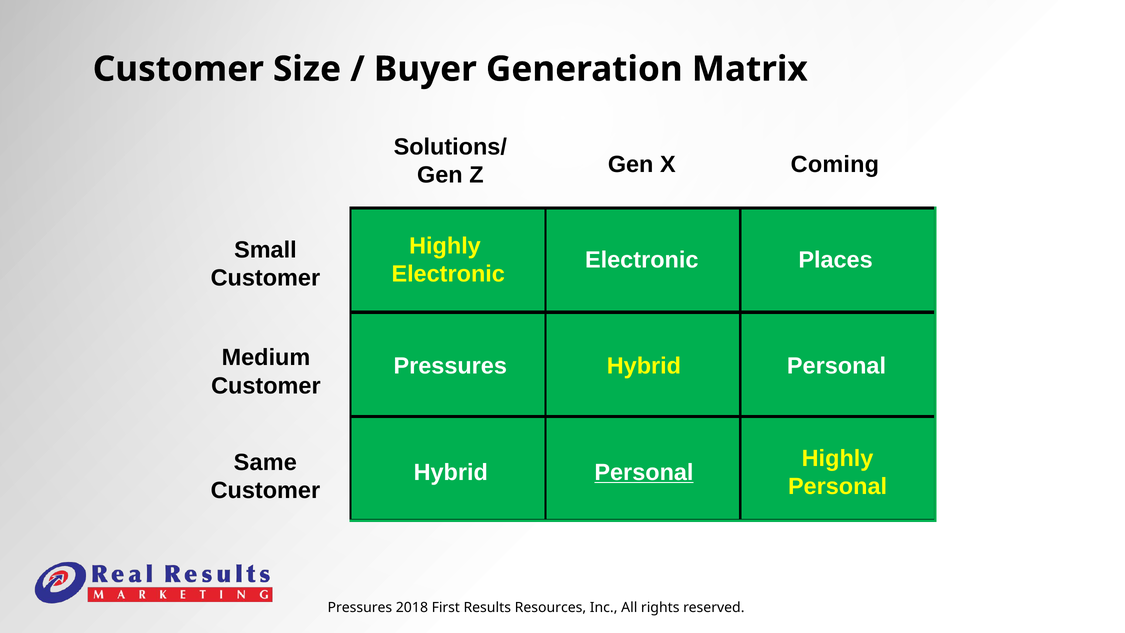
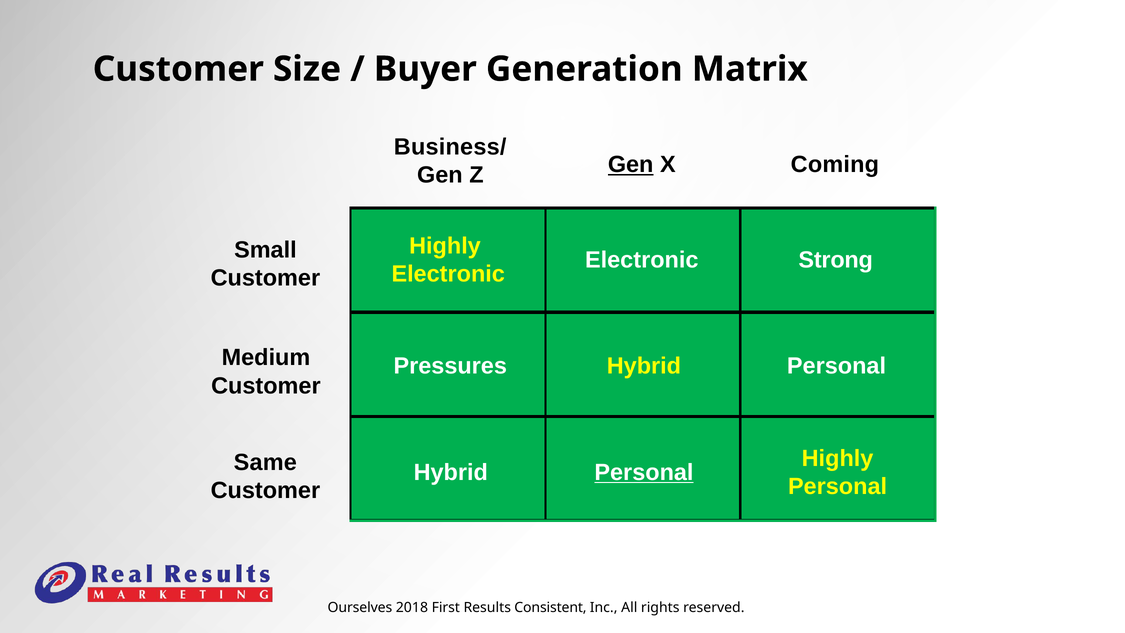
Solutions/: Solutions/ -> Business/ (450, 147)
Gen underline: none -> present (631, 165)
Places: Places -> Strong (836, 260)
Pressures: Pressures -> Ourselves (360, 608)
Resources: Resources -> Consistent (551, 608)
